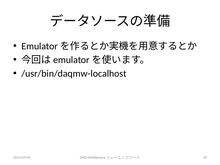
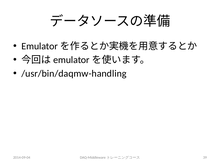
/usr/bin/daqmw-localhost: /usr/bin/daqmw-localhost -> /usr/bin/daqmw-handling (74, 74)
